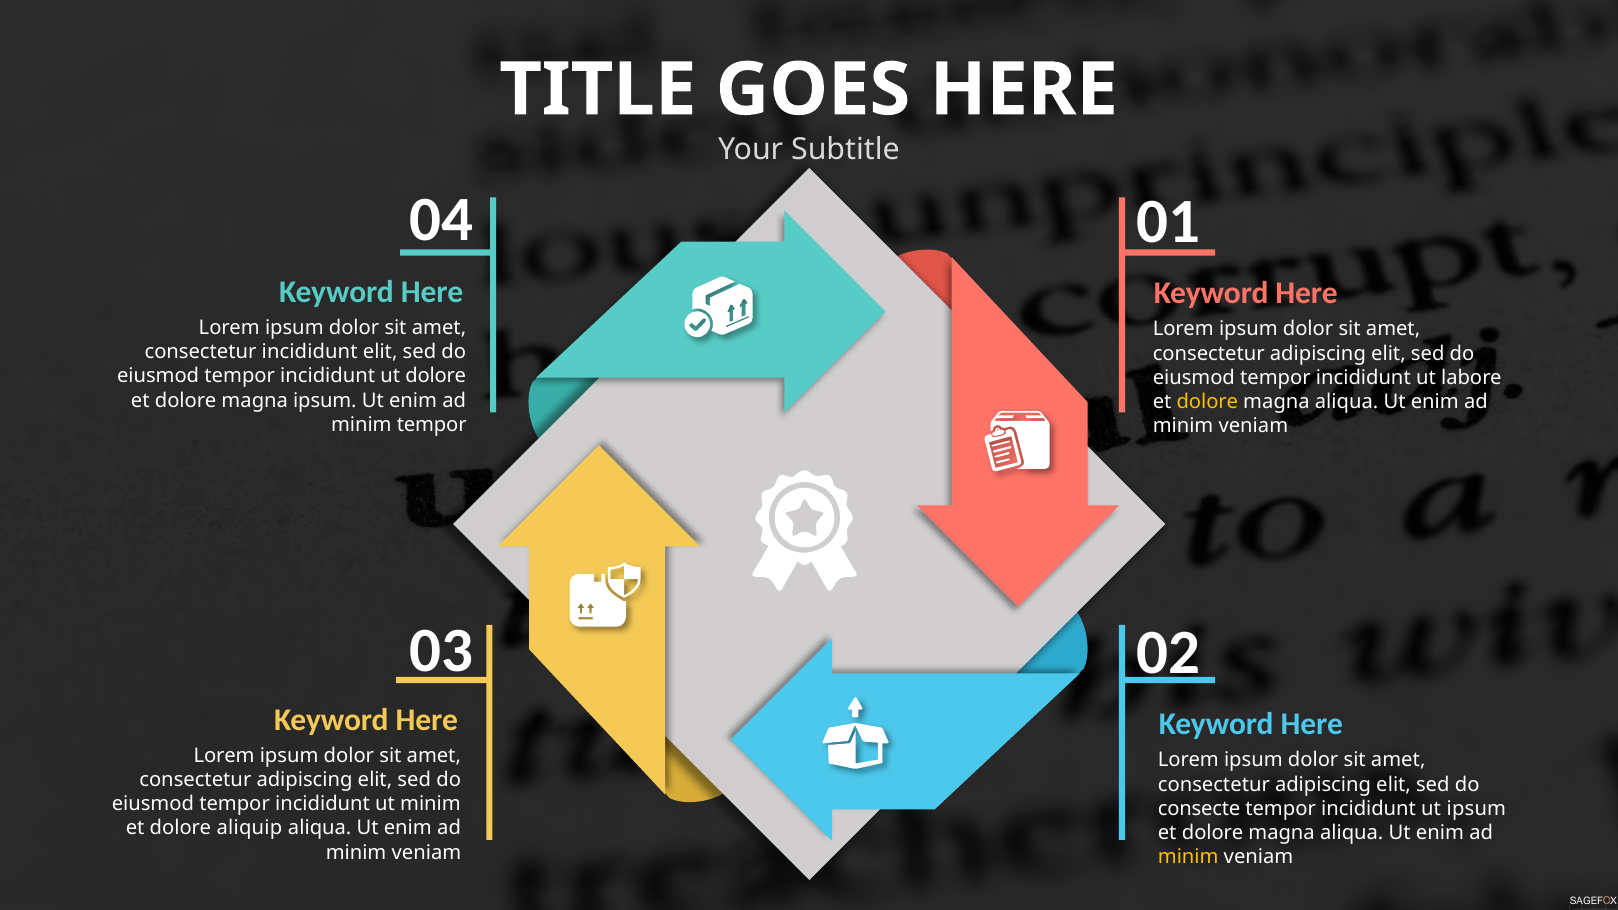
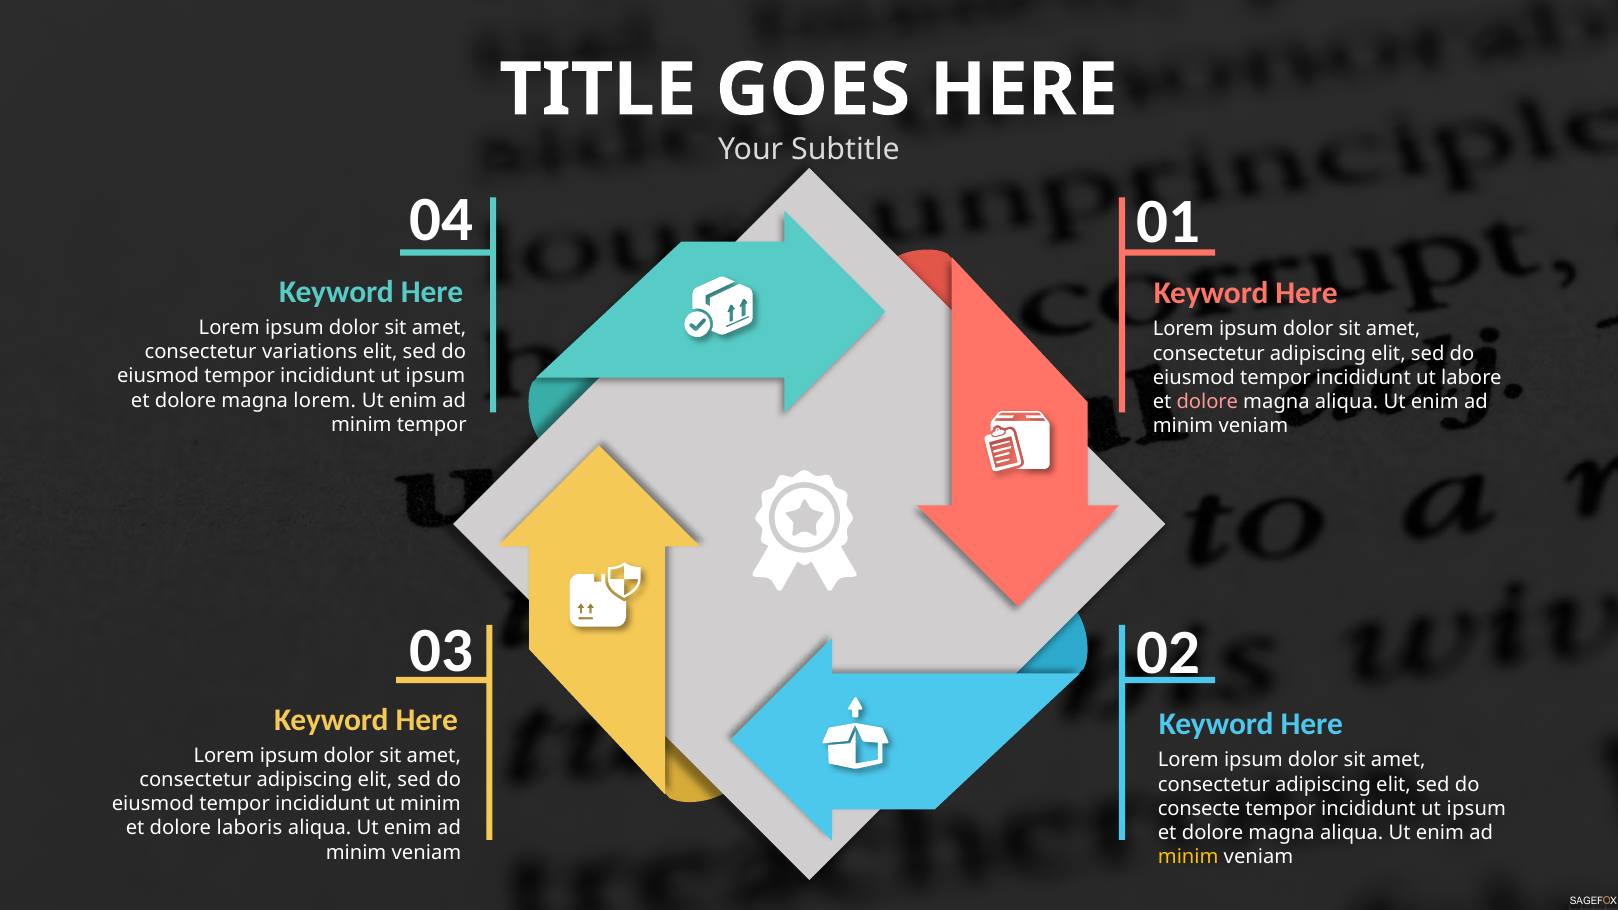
consectetur incididunt: incididunt -> variations (310, 352)
dolore: dolore -> ipsum (436, 376)
magna ipsum: ipsum -> lorem (325, 400)
dolore colour: yellow -> pink (1207, 402)
aliquip: aliquip -> laboris (249, 828)
